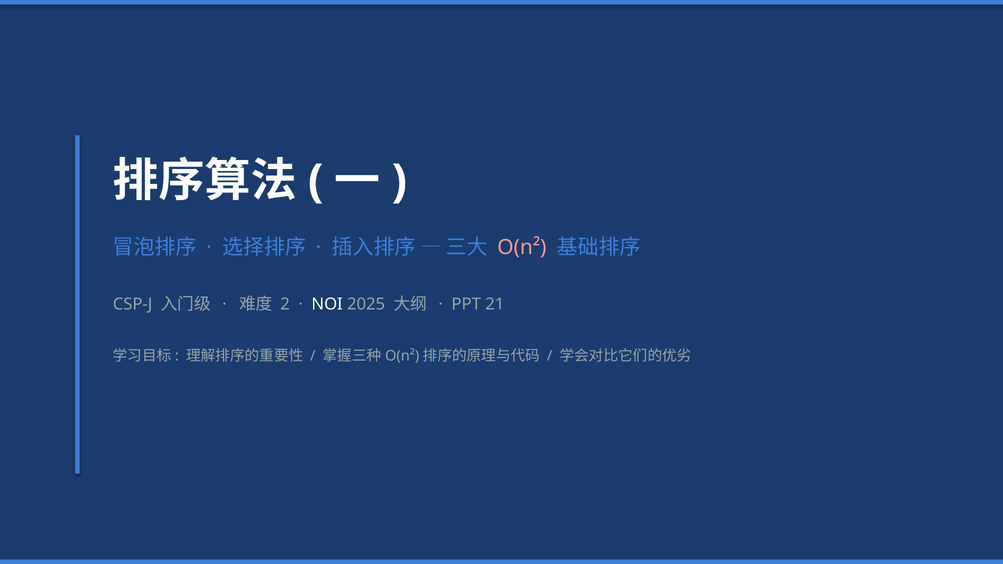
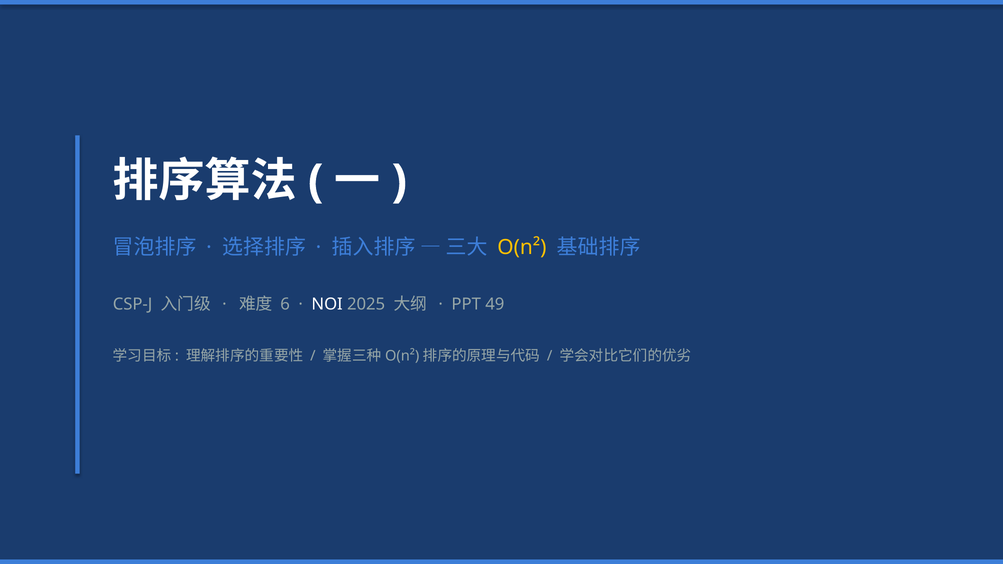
O(n² colour: pink -> yellow (522, 247)
2: 2 -> 6 (285, 305)
21: 21 -> 49 (495, 305)
